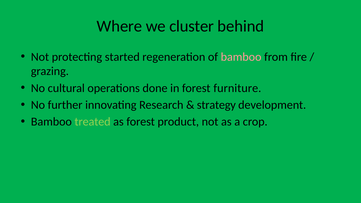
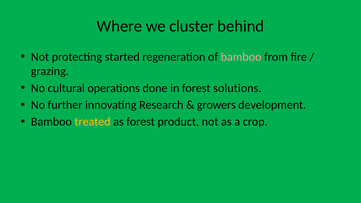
furniture: furniture -> solutions (237, 88)
strategy: strategy -> growers (216, 105)
treated colour: light green -> yellow (93, 122)
